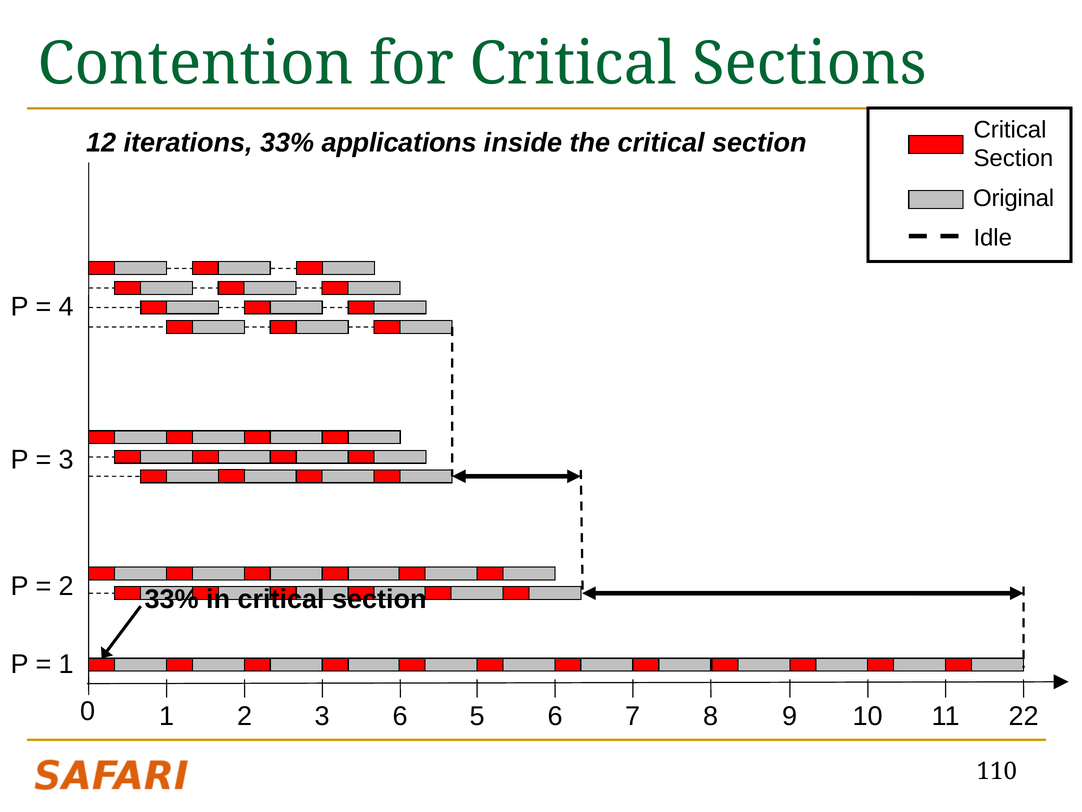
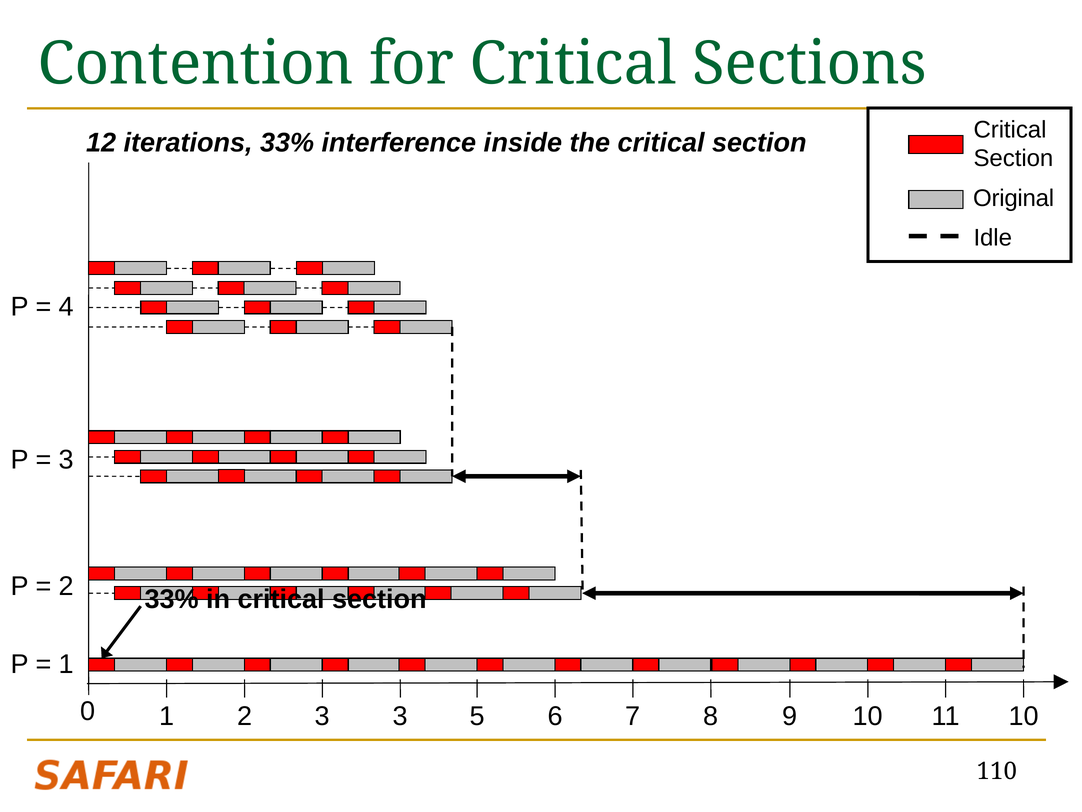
applications: applications -> interference (399, 143)
3 6: 6 -> 3 (400, 716)
11 22: 22 -> 10 (1024, 716)
